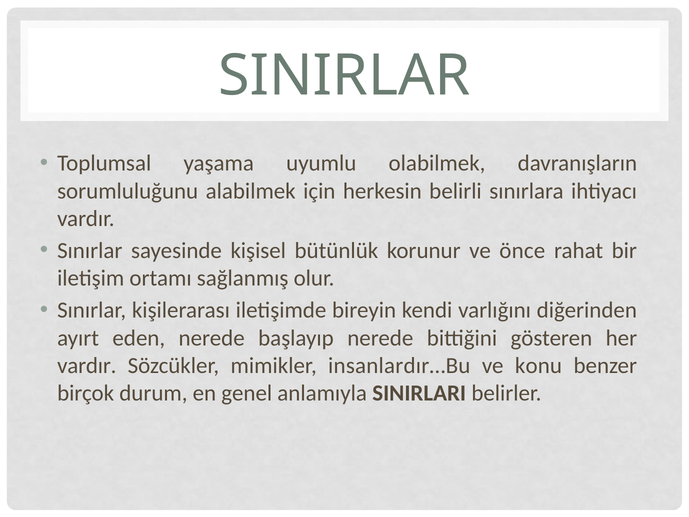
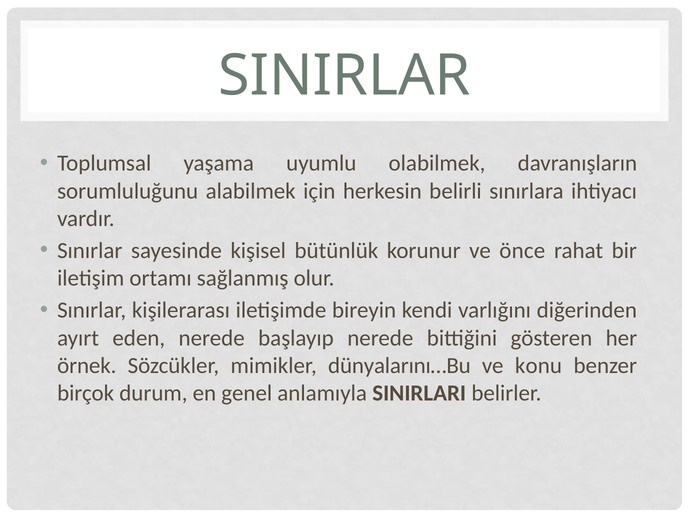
vardır: vardır -> örnek (87, 365)
insanlardır…Bu: insanlardır…Bu -> dünyalarını…Bu (399, 365)
